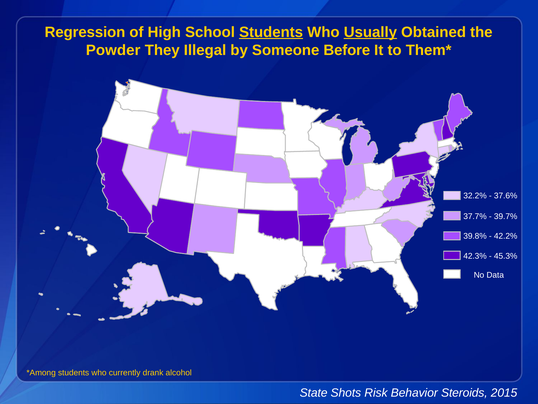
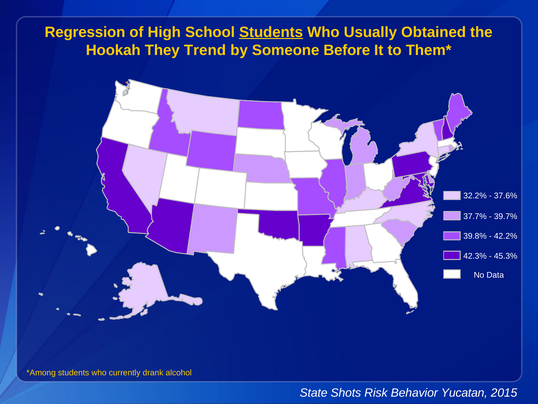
Usually underline: present -> none (370, 32)
Powder: Powder -> Hookah (113, 50)
Illegal: Illegal -> Trend (205, 50)
Steroids: Steroids -> Yucatan (464, 392)
